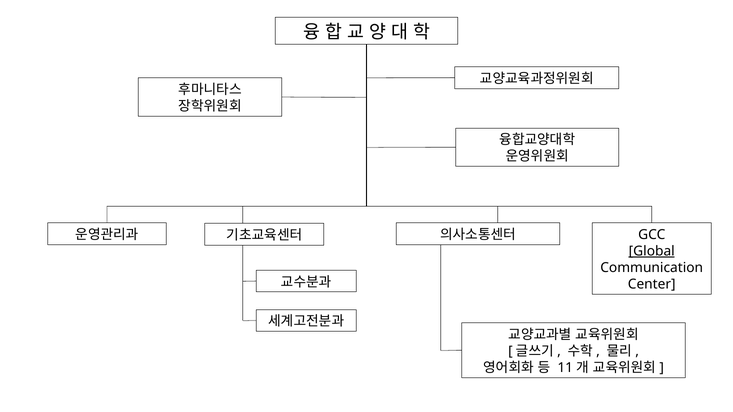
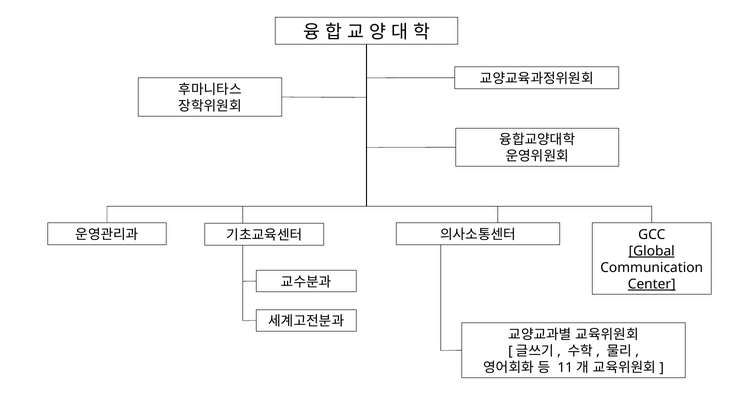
Center underline: none -> present (652, 284)
